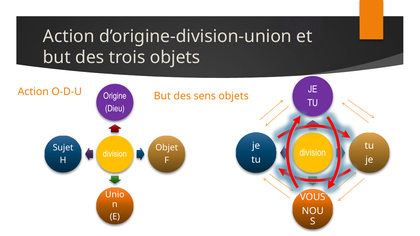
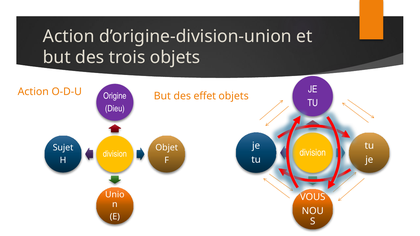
sens: sens -> effet (205, 96)
